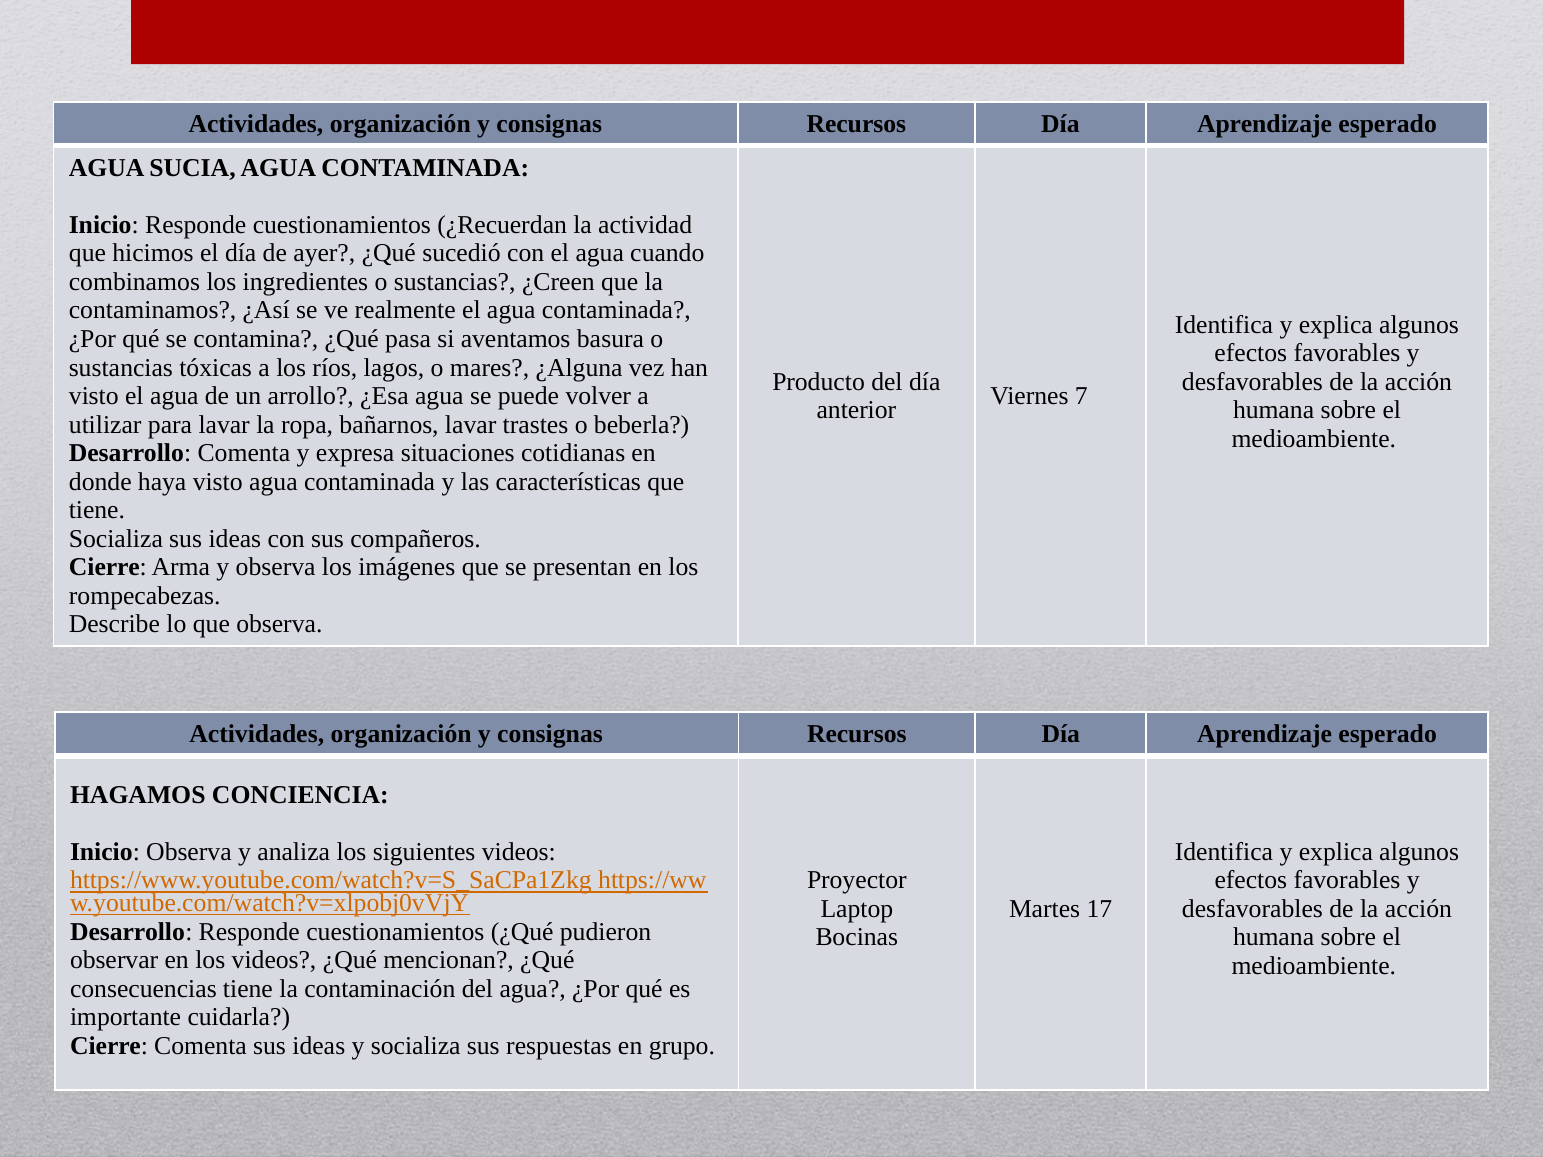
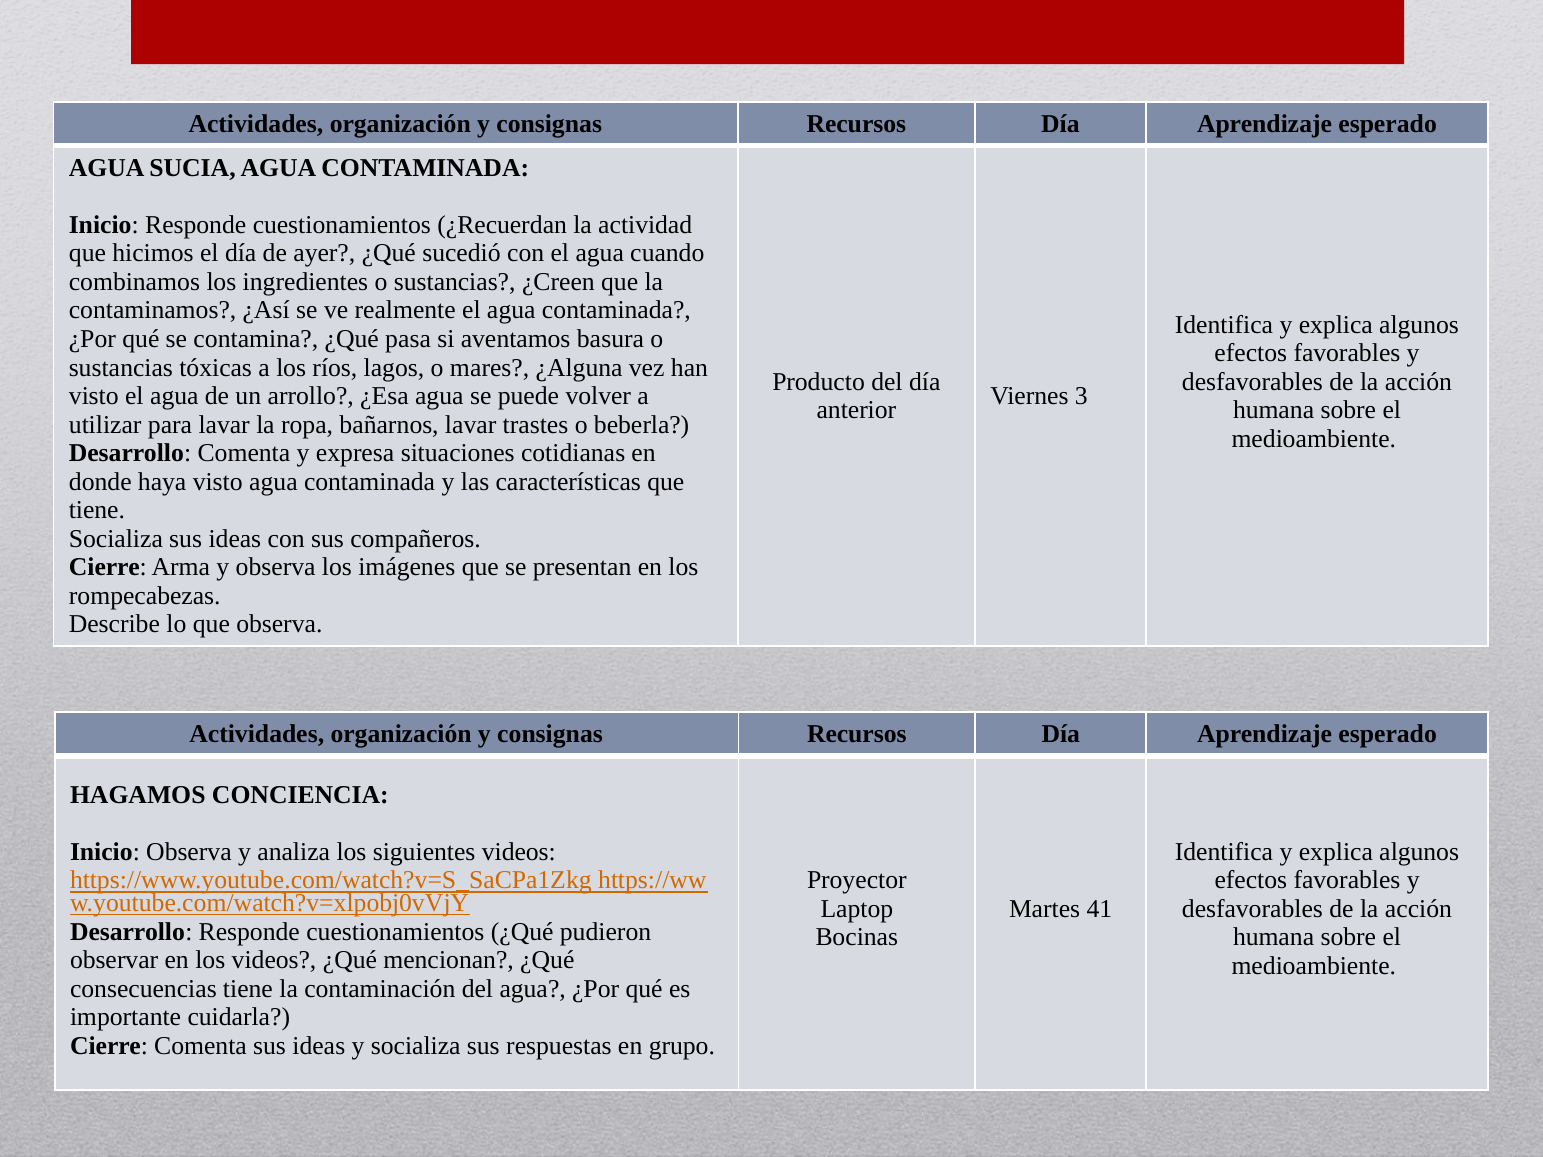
7: 7 -> 3 (1081, 396)
17: 17 -> 41 (1099, 909)
